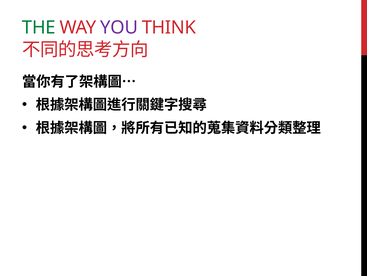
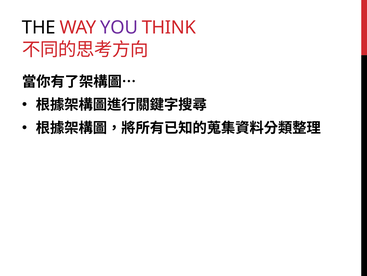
THE colour: green -> black (39, 28)
